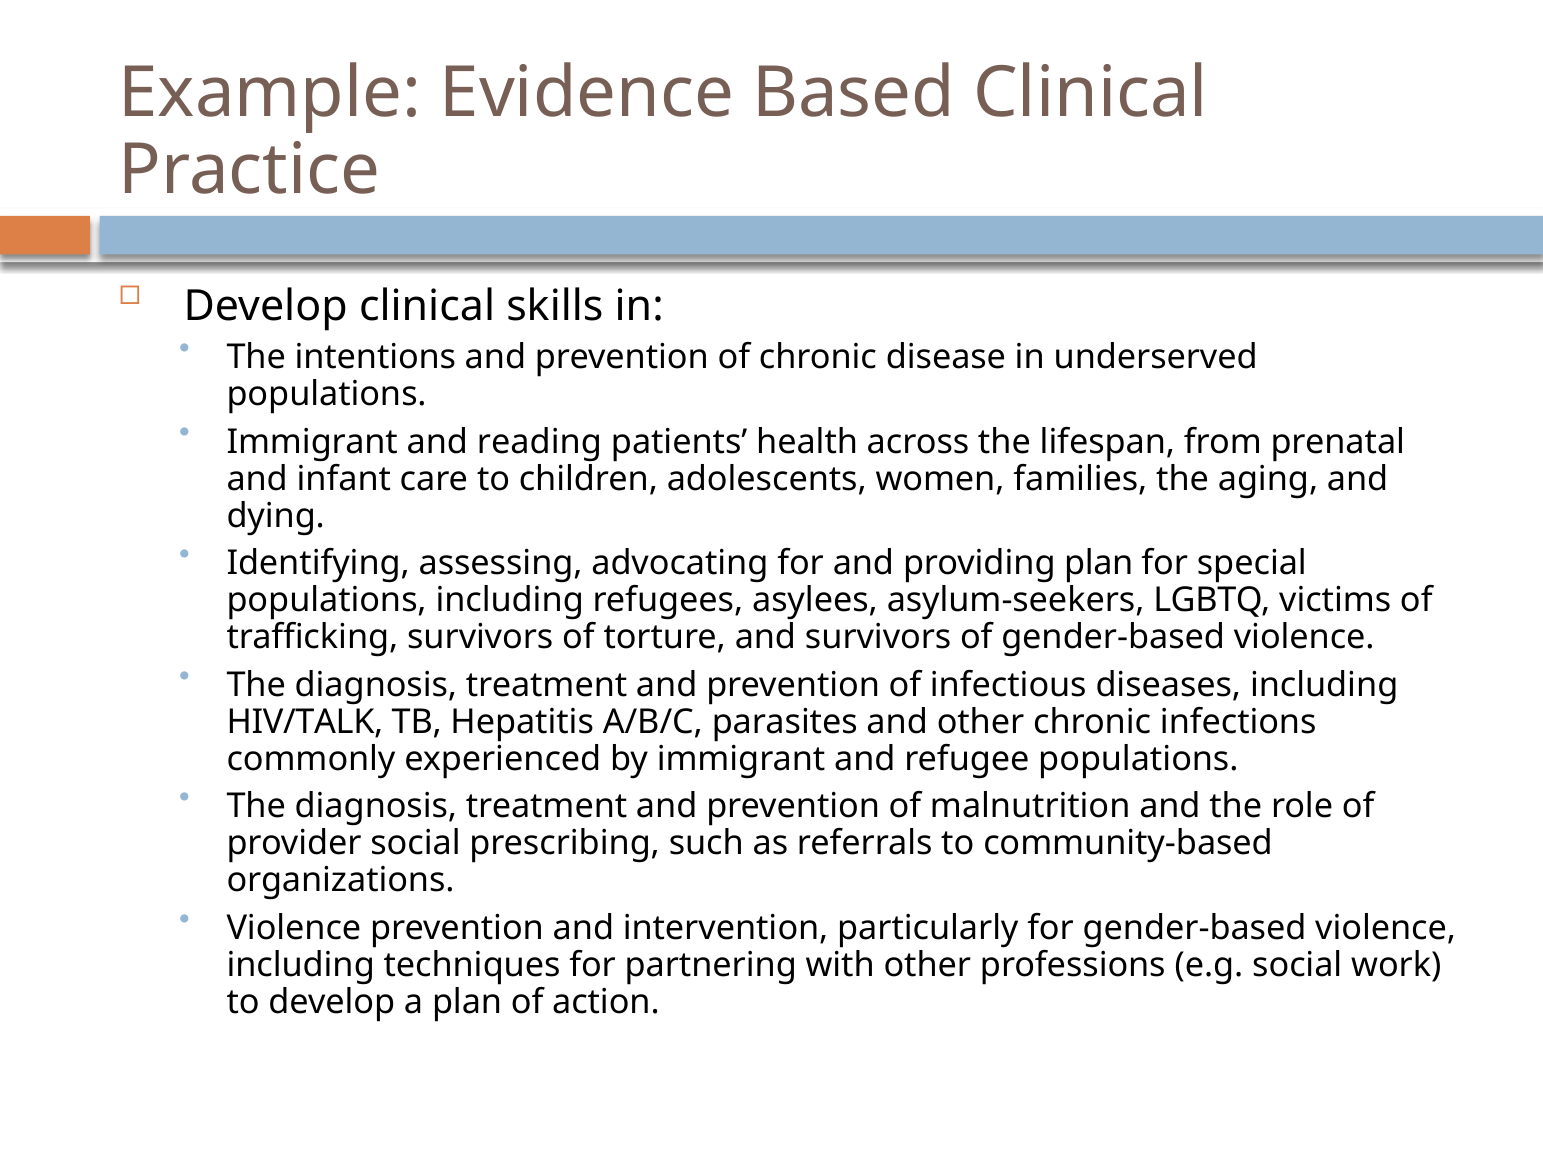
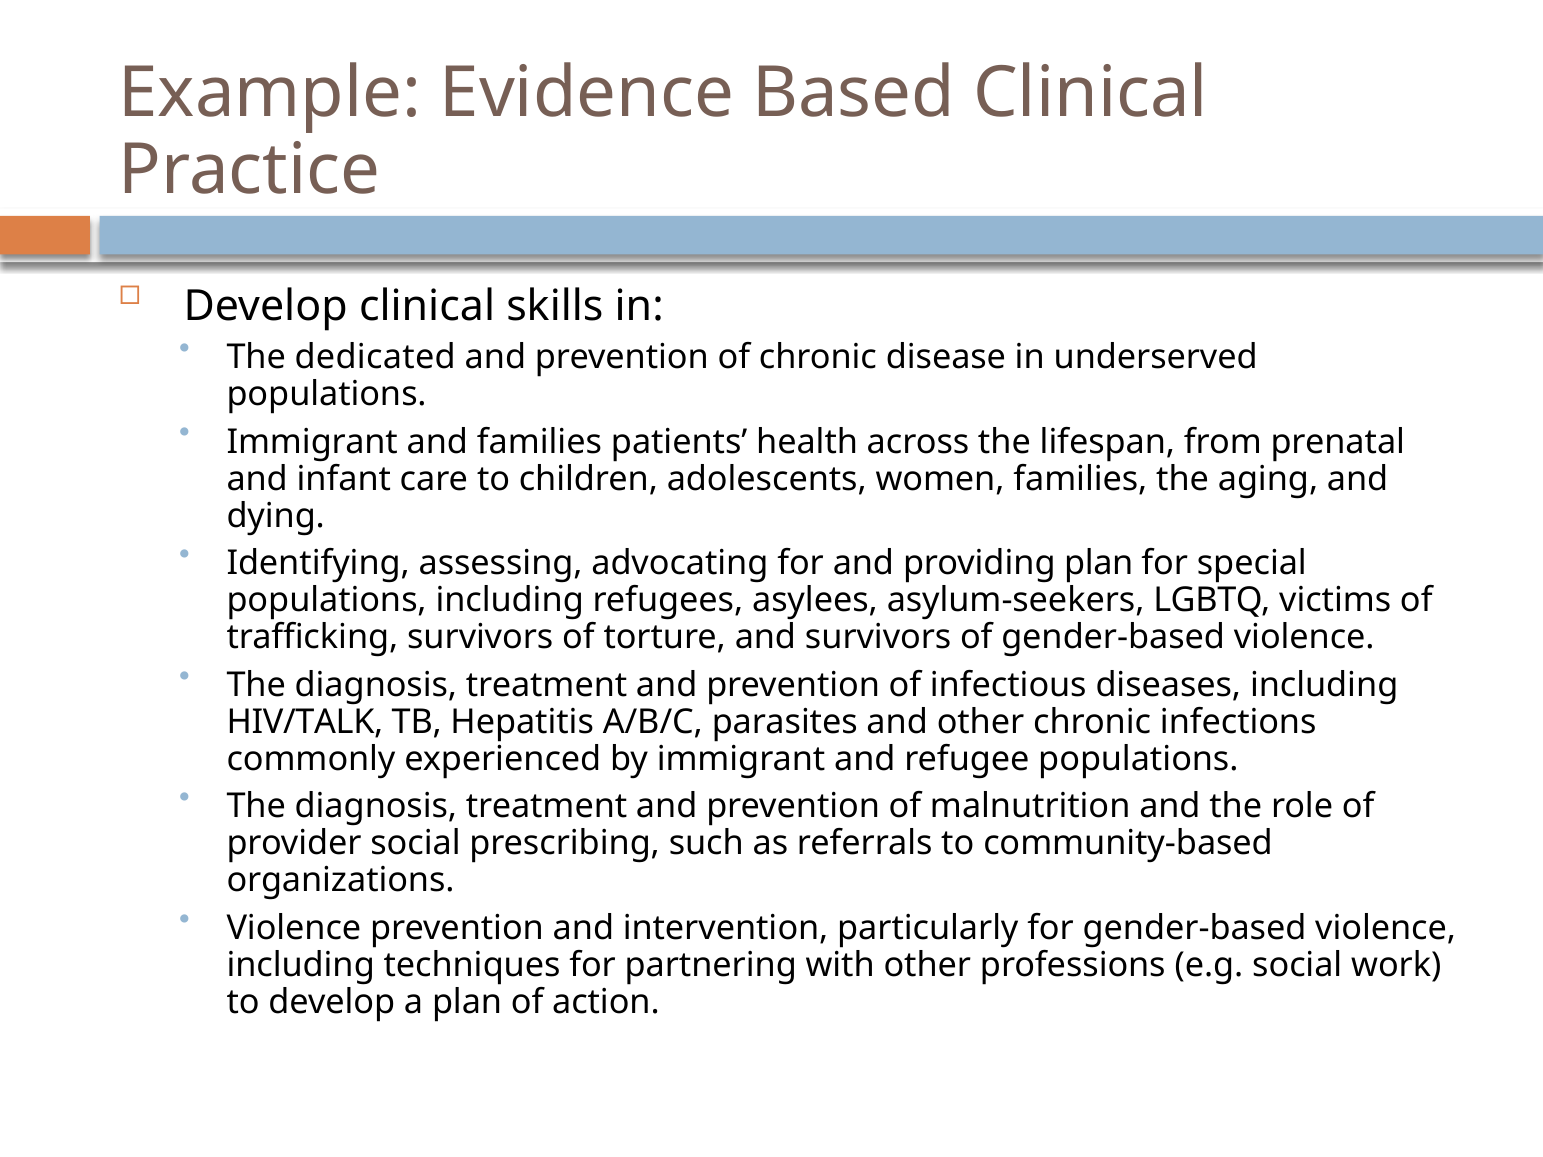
intentions: intentions -> dedicated (375, 357)
and reading: reading -> families (539, 442)
